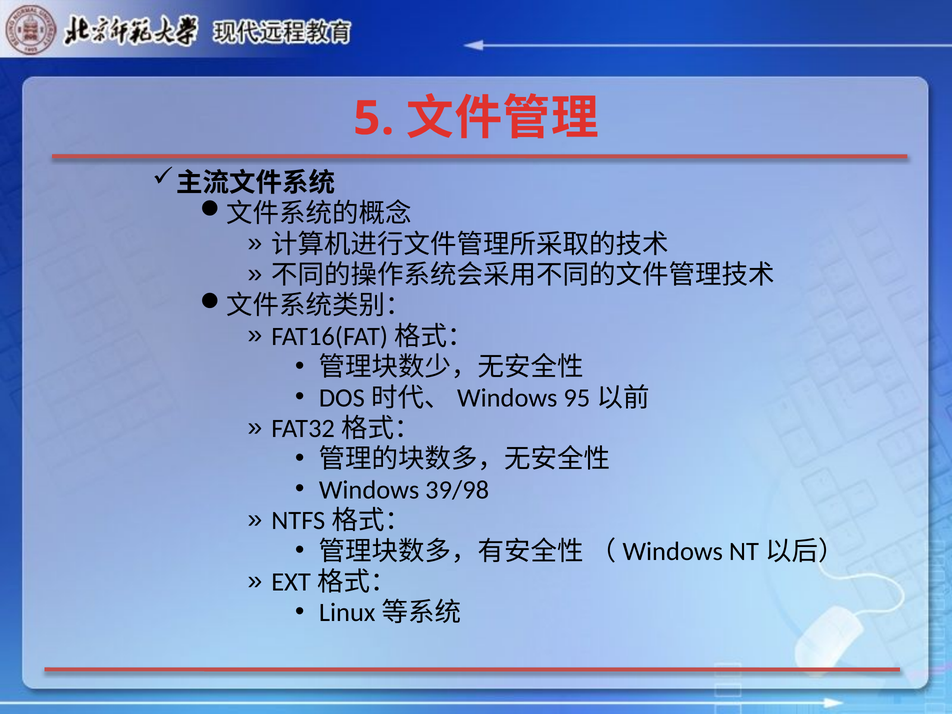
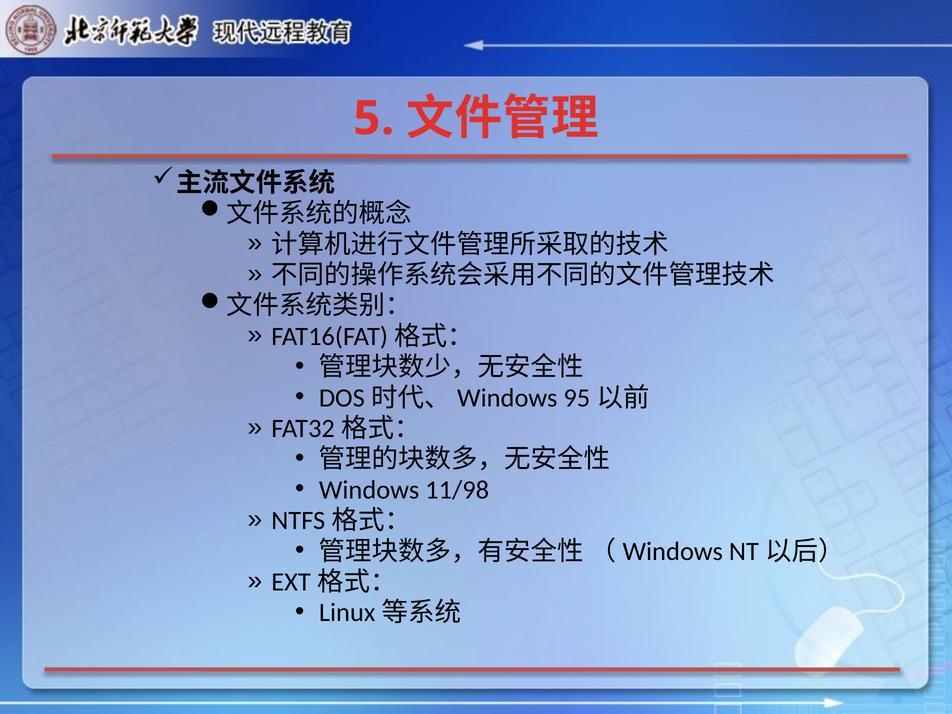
39/98: 39/98 -> 11/98 (457, 490)
